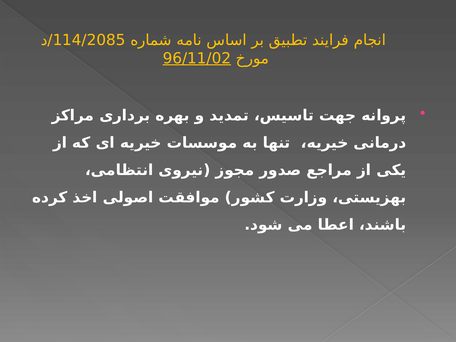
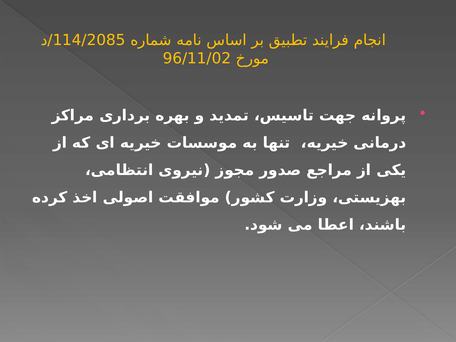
96/11/02 underline: present -> none (197, 58)
